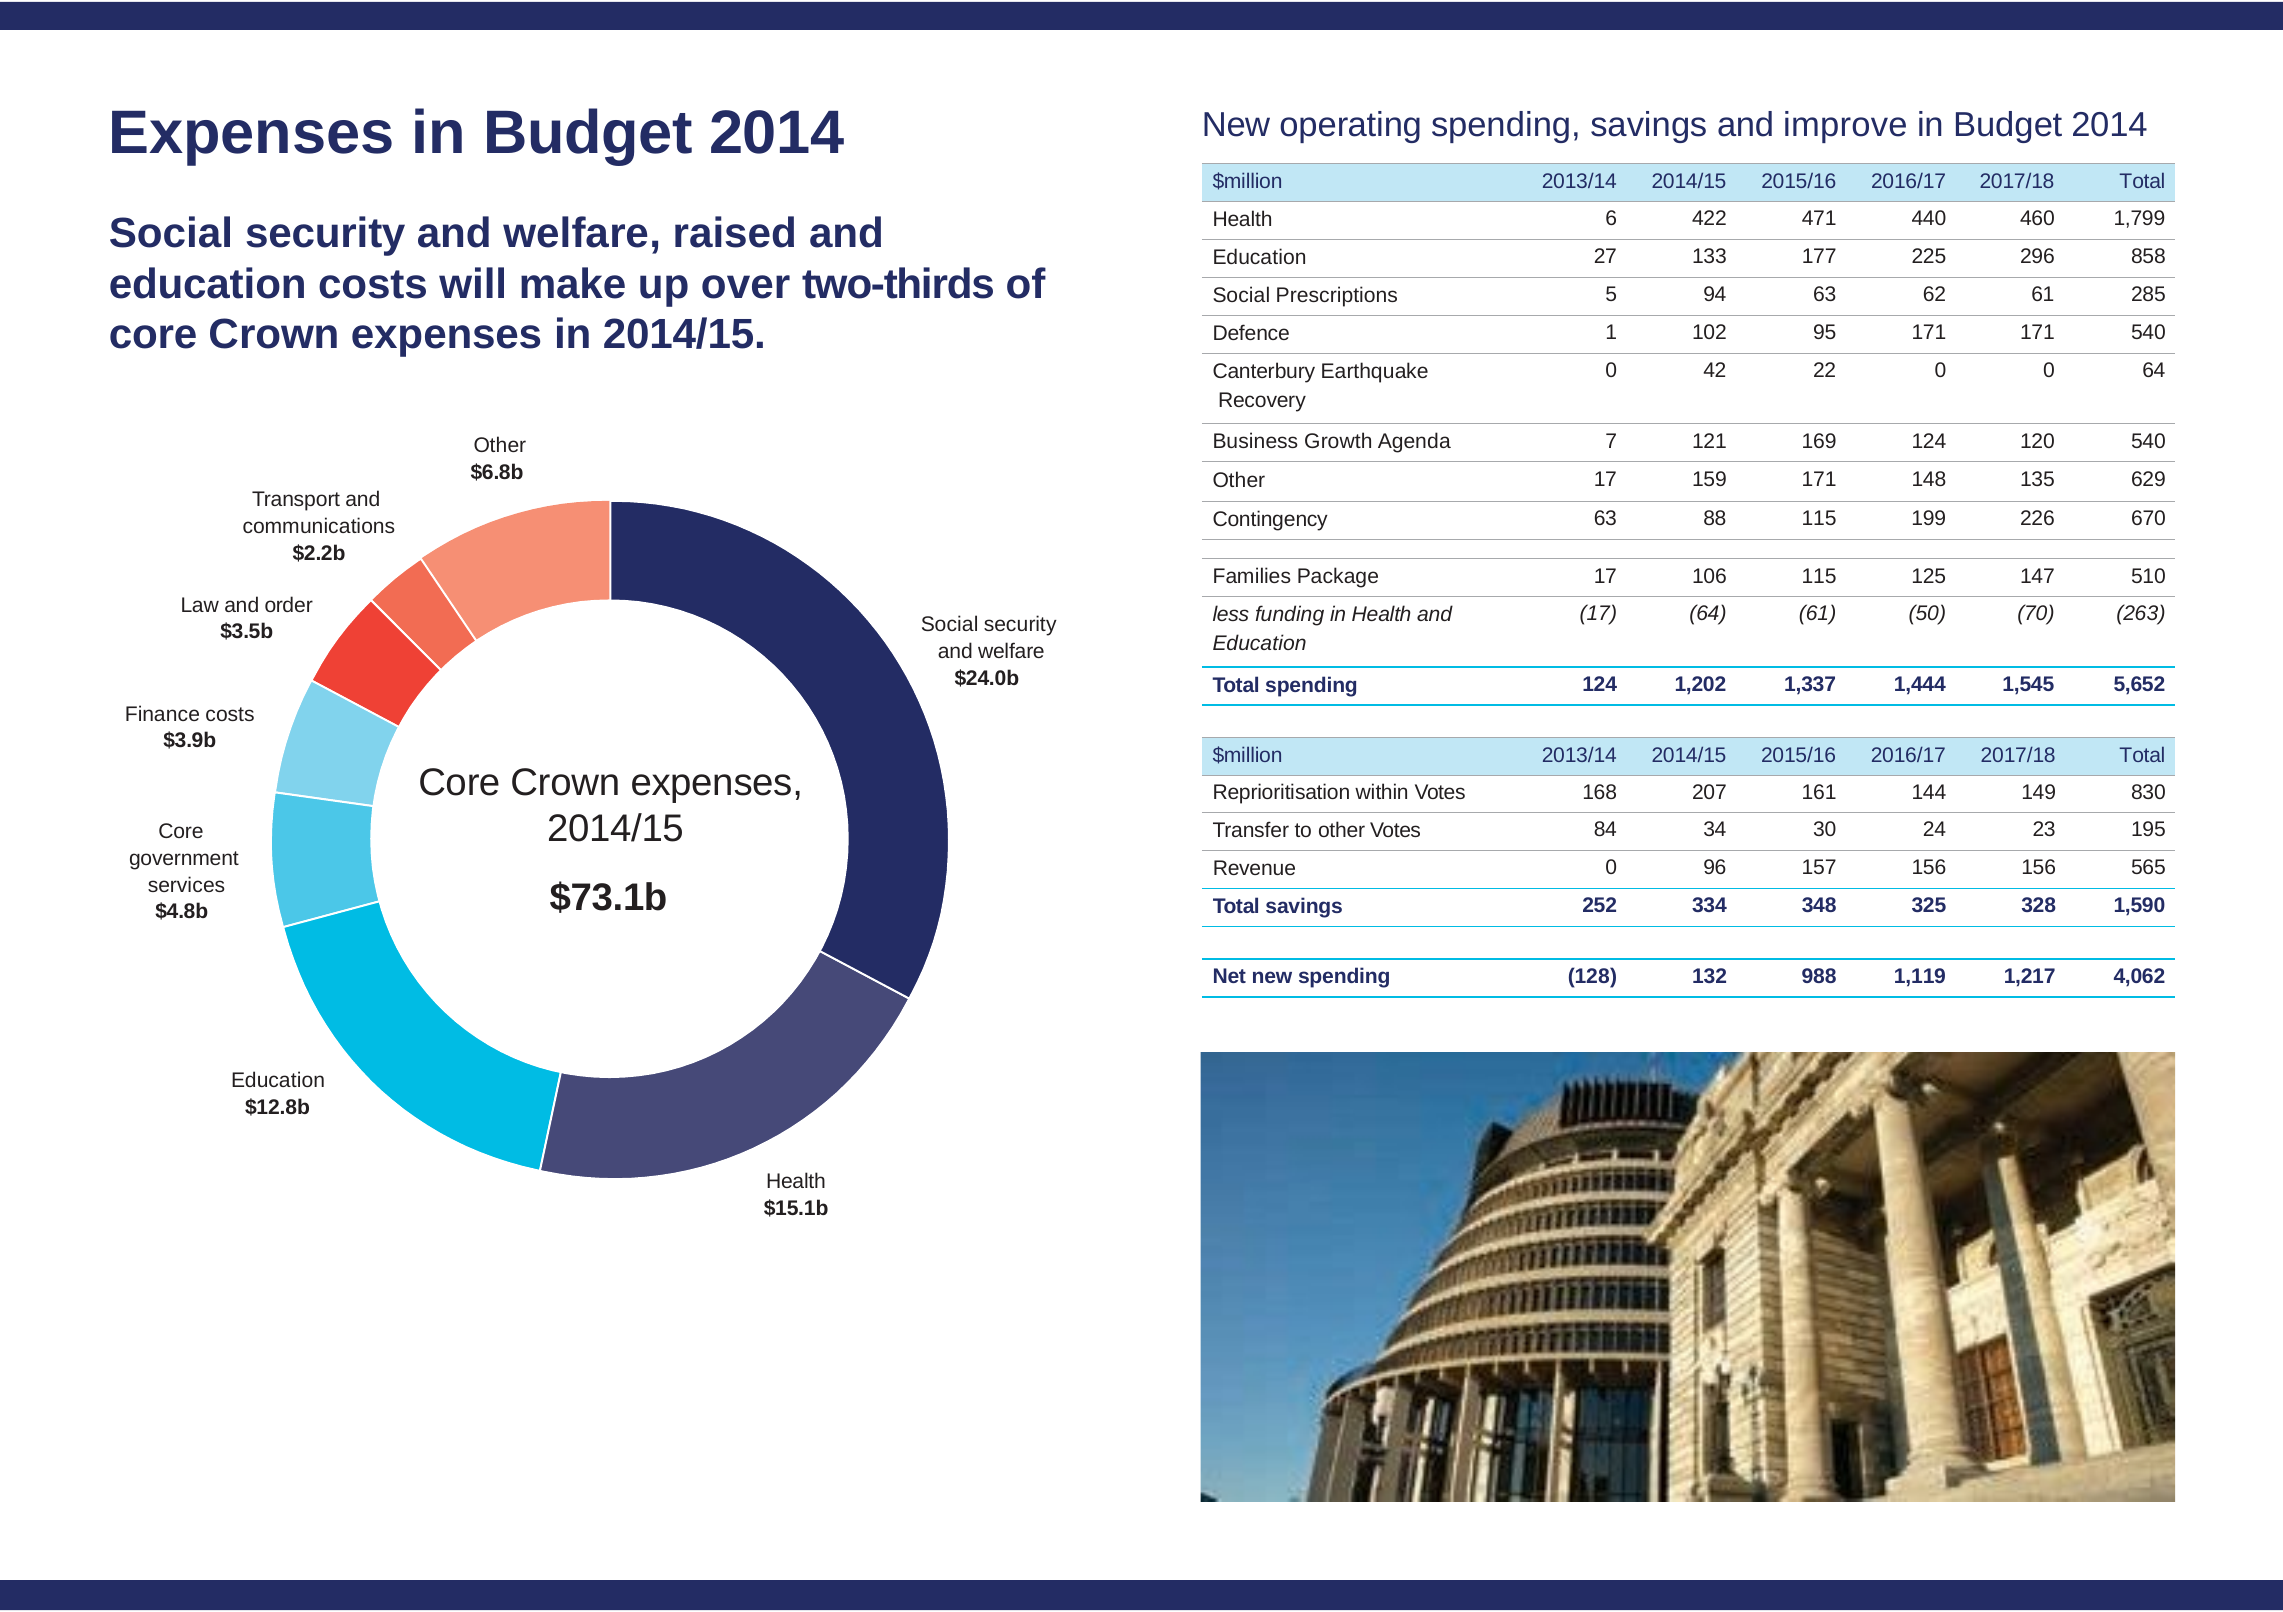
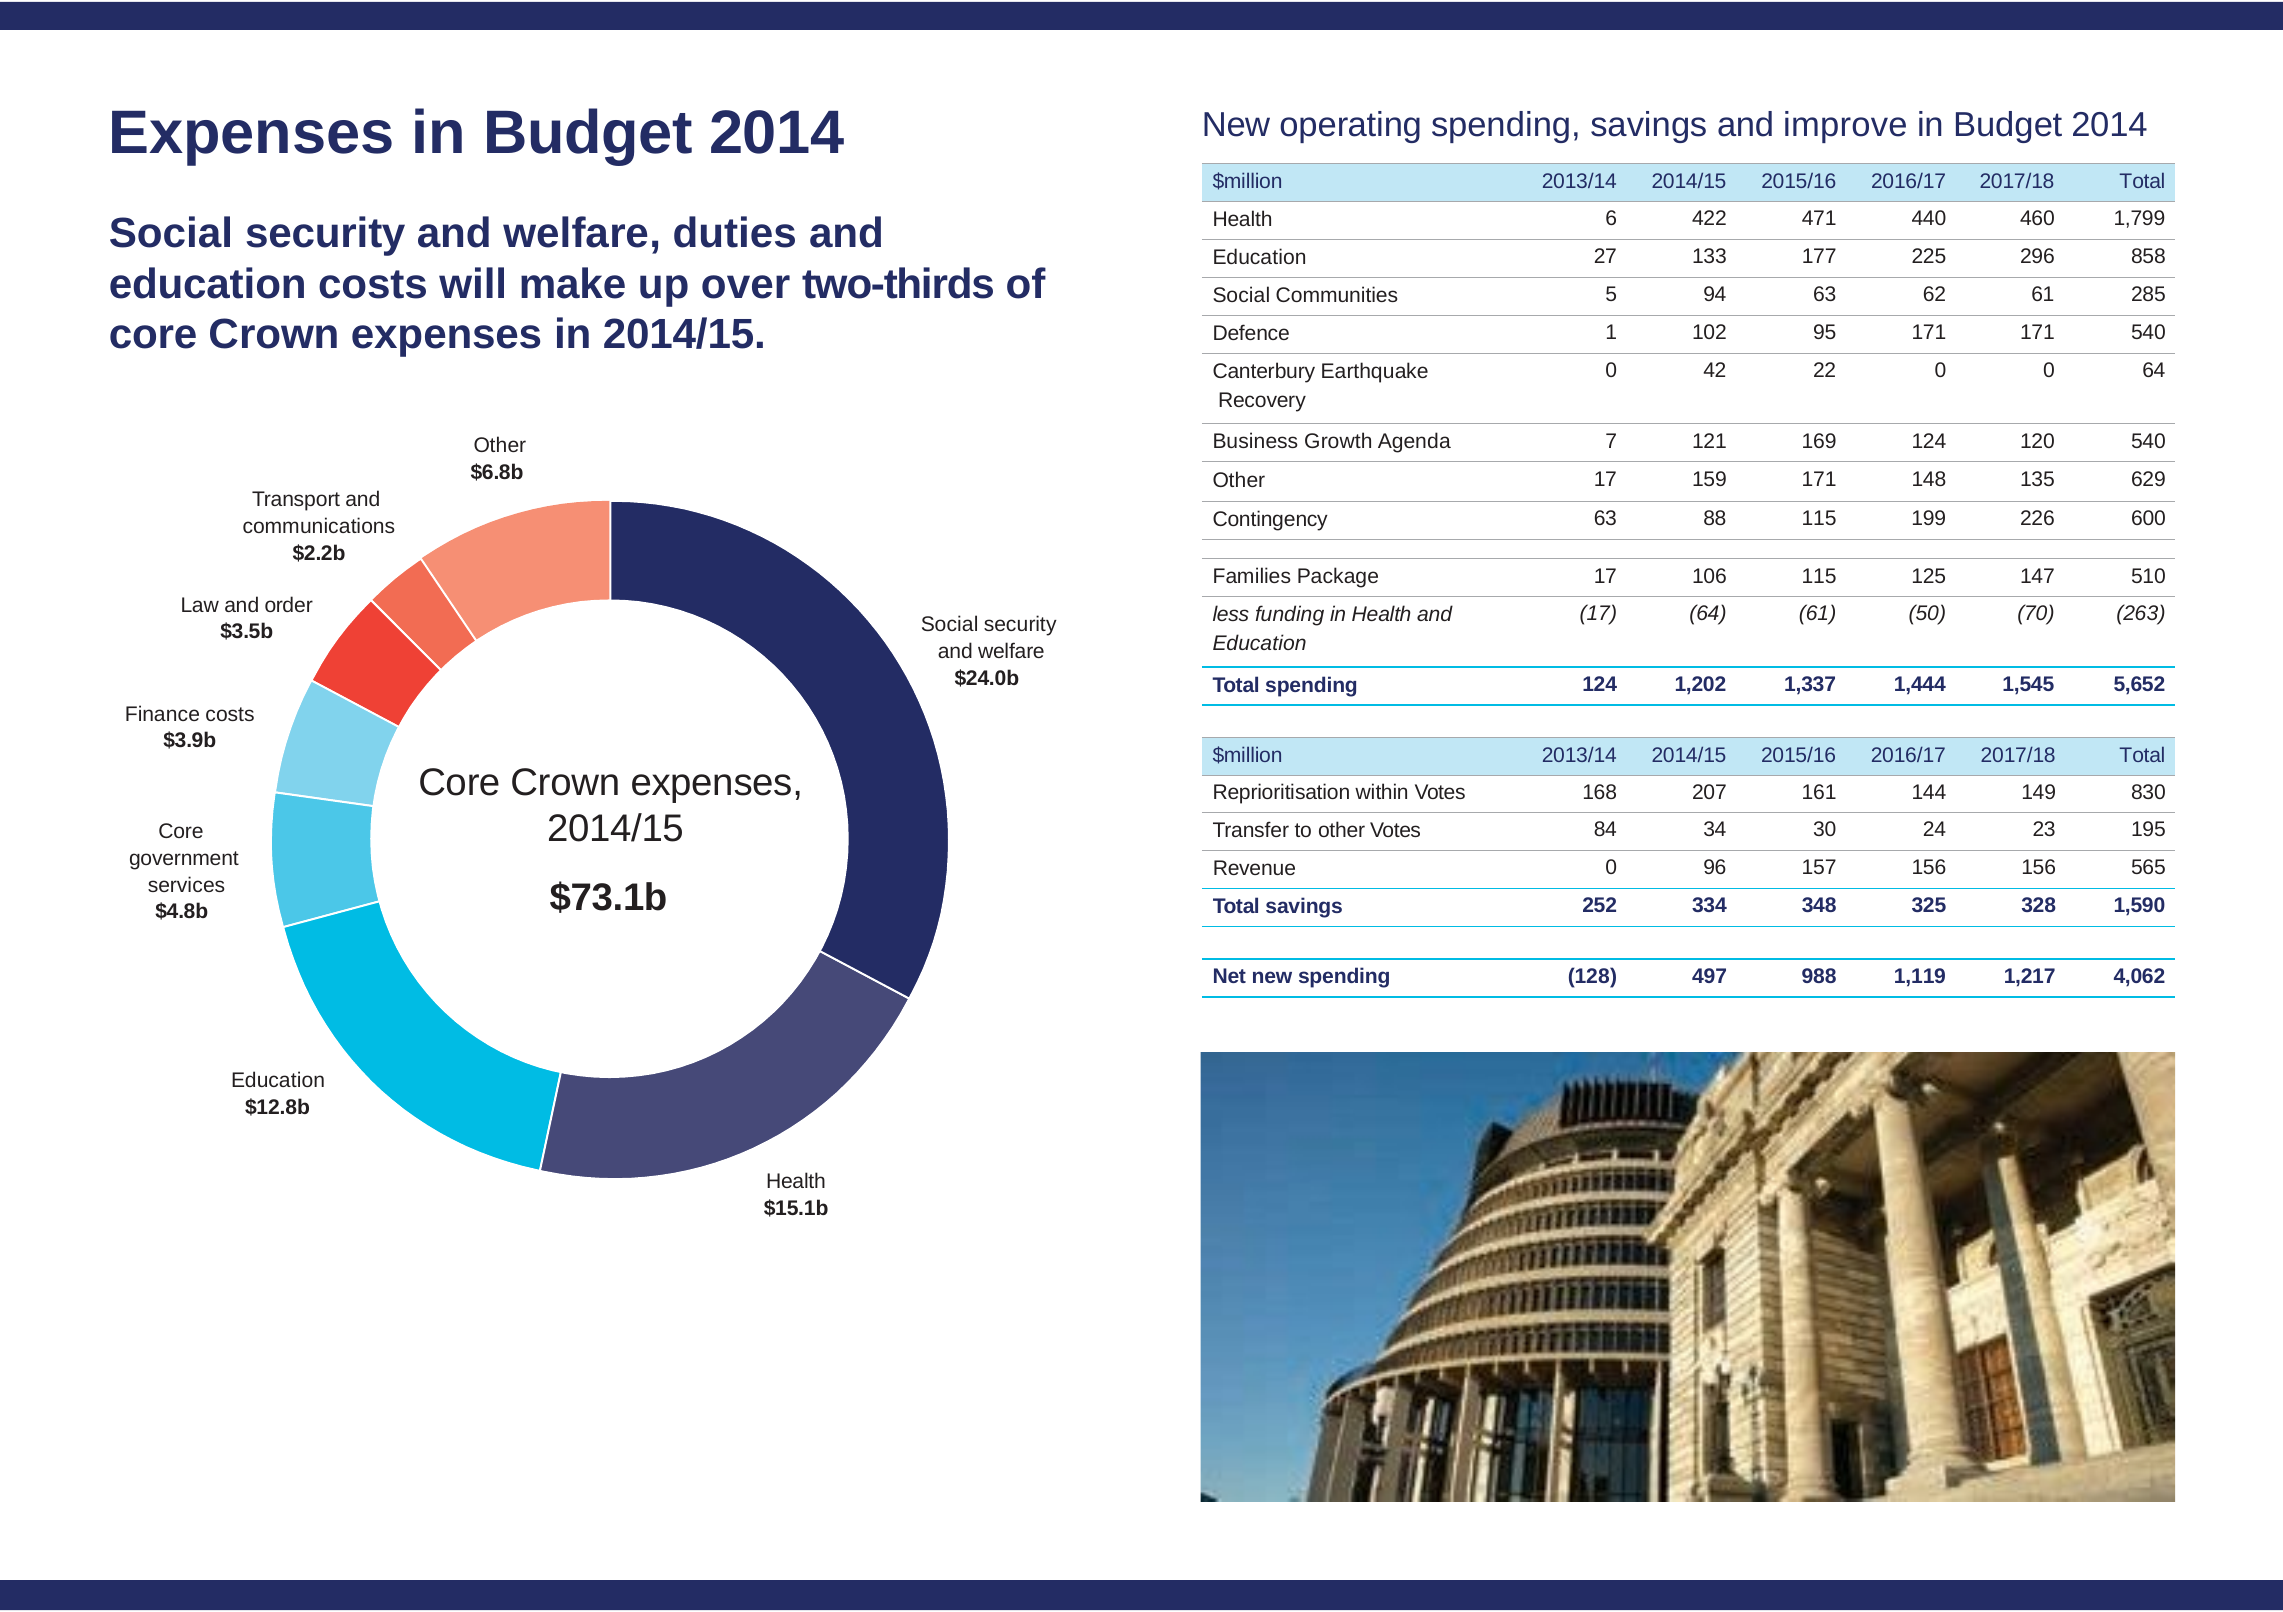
raised: raised -> duties (735, 234)
Prescriptions: Prescriptions -> Communities (1337, 295)
670: 670 -> 600 (2149, 519)
132: 132 -> 497 (1710, 976)
